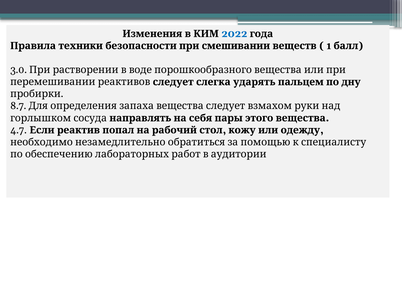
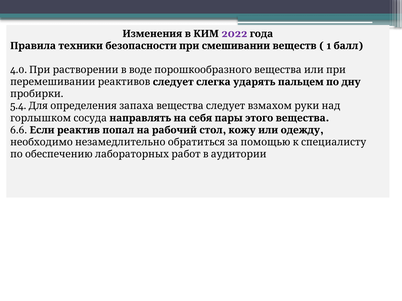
2022 colour: blue -> purple (234, 34)
3.0: 3.0 -> 4.0 (19, 70)
8.7: 8.7 -> 5.4 (18, 106)
4.7: 4.7 -> 6.6 (19, 130)
